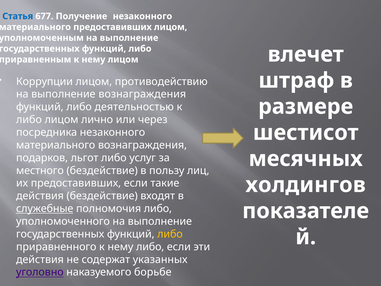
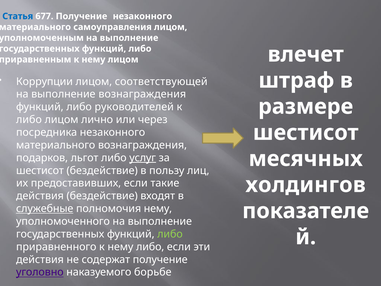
предоставивших: предоставивших -> самоуправления (113, 27)
противодействию: противодействию -> соответствующей (161, 81)
деятельностью: деятельностью -> руководителей (134, 107)
услуг underline: none -> present (143, 158)
местного: местного -> шестисот (40, 170)
полномочия либо: либо -> нему (158, 208)
либо colour: yellow -> light green (170, 234)
содержат указанных: указанных -> получение (160, 259)
